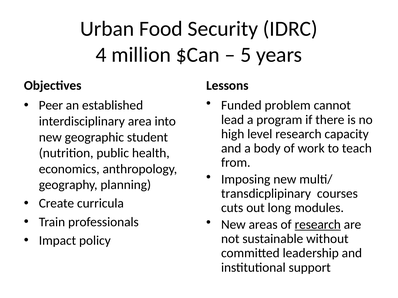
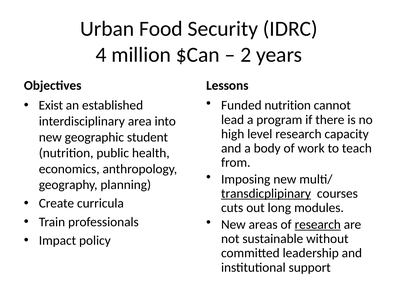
5: 5 -> 2 (246, 55)
Funded problem: problem -> nutrition (288, 106)
Peer: Peer -> Exist (51, 106)
transdicplipinary underline: none -> present (266, 194)
